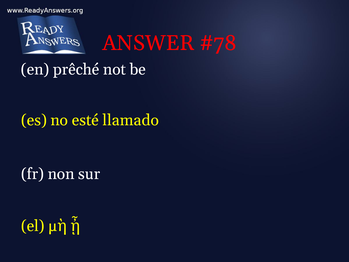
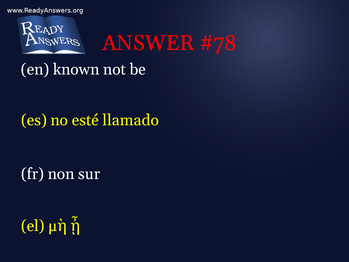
prêché: prêché -> known (76, 70)
